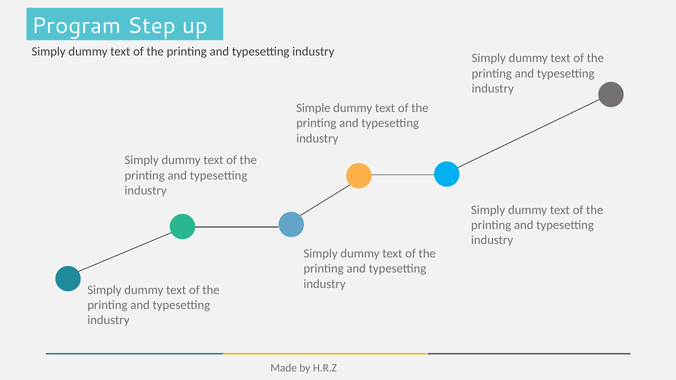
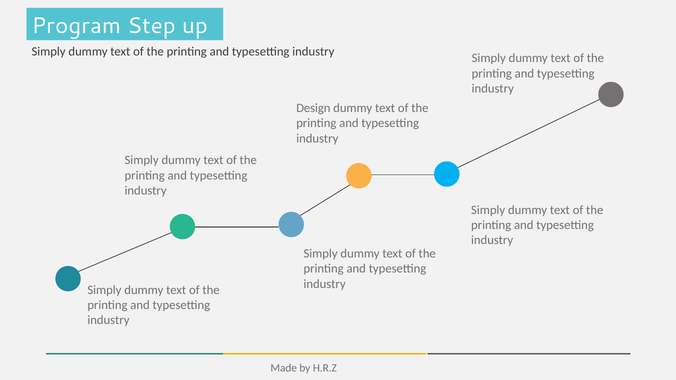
Simple: Simple -> Design (313, 108)
